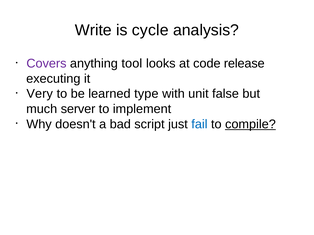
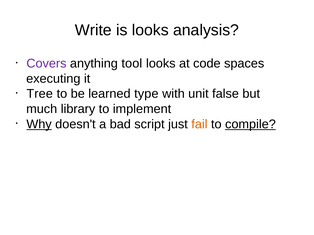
is cycle: cycle -> looks (150, 30)
release: release -> spaces (244, 64)
Very: Very -> Tree (40, 94)
server: server -> library (78, 109)
Why underline: none -> present (39, 124)
fail colour: blue -> orange (199, 124)
